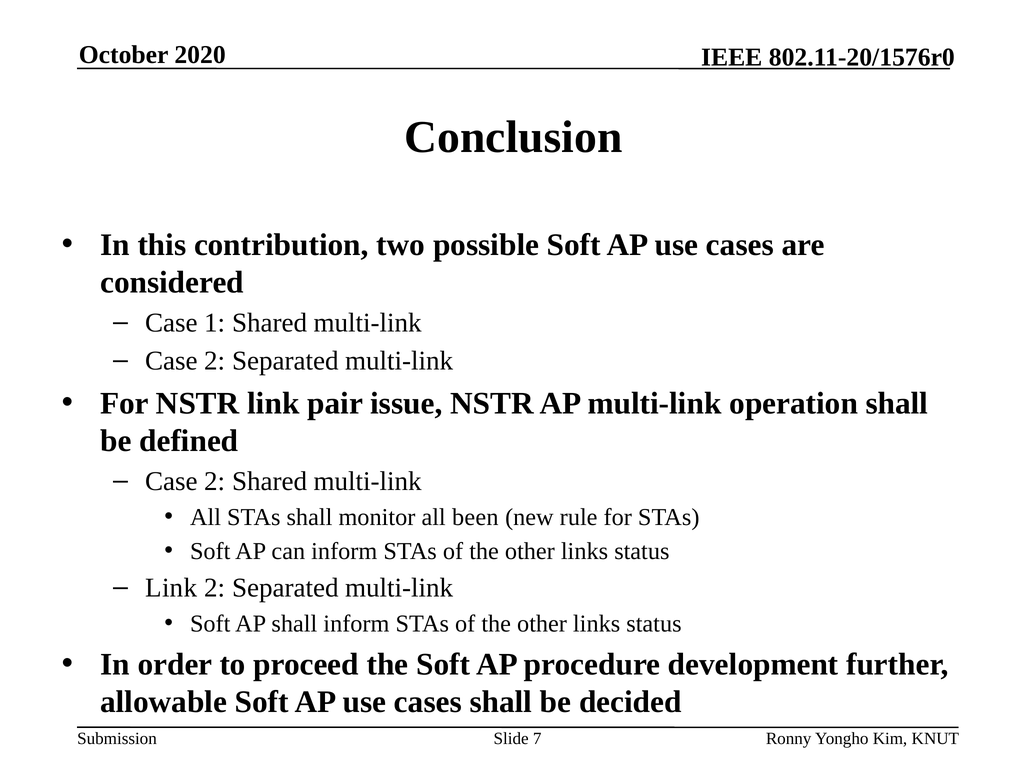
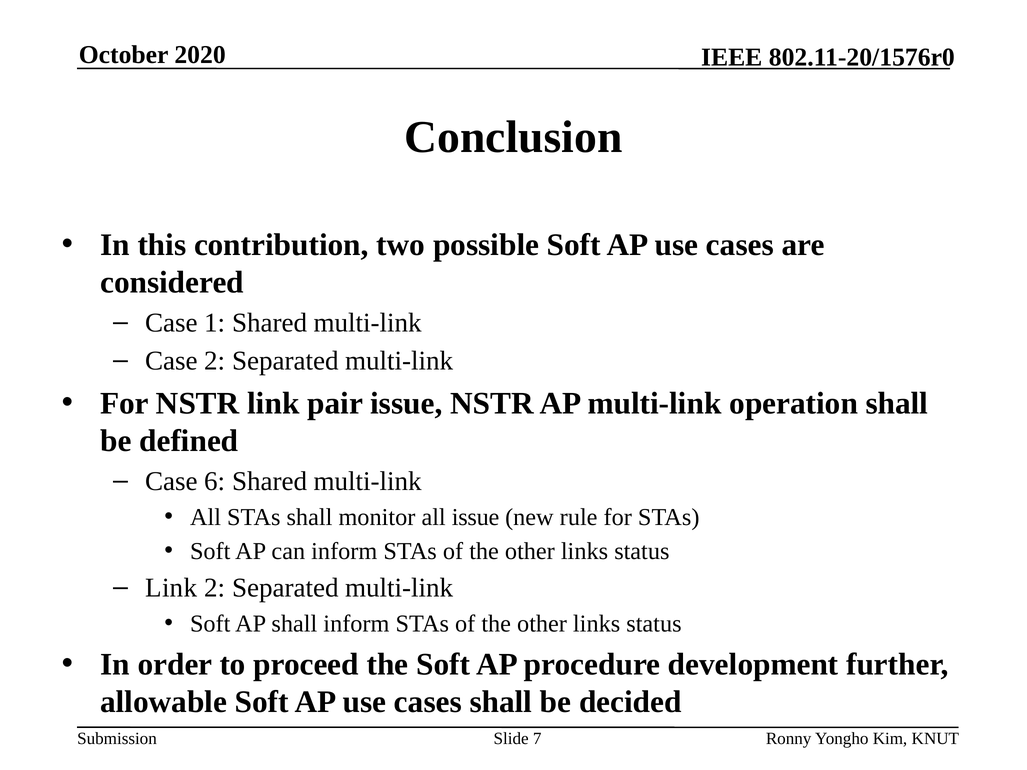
2: 2 -> 6 (215, 481)
all been: been -> issue (476, 517)
